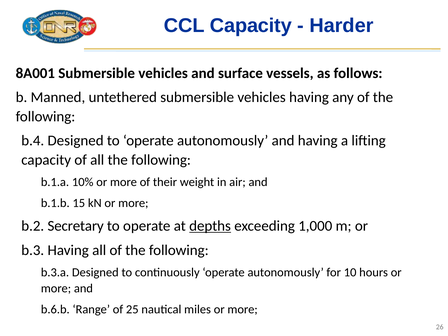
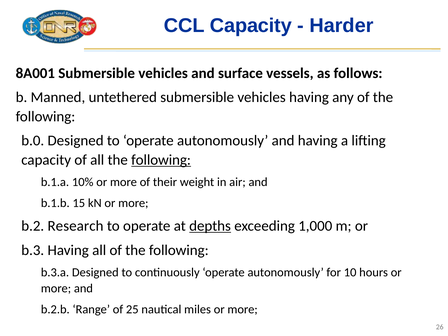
b.4: b.4 -> b.0 (33, 141)
following underline: none -> present (161, 160)
Secretary: Secretary -> Research (76, 226)
b.6.b: b.6.b -> b.2.b (55, 309)
